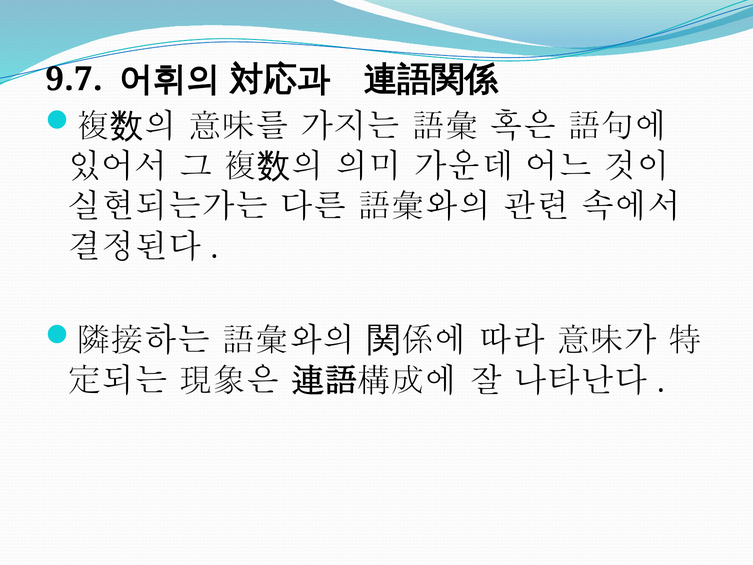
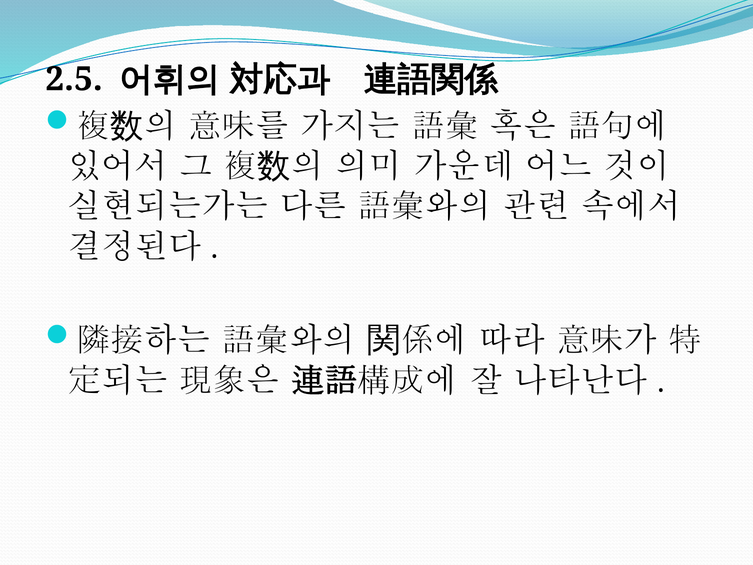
9.7: 9.7 -> 2.5 (74, 79)
